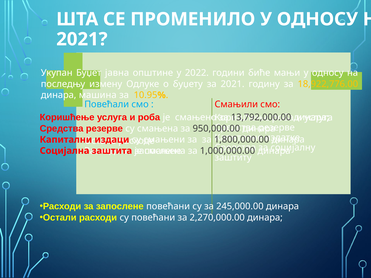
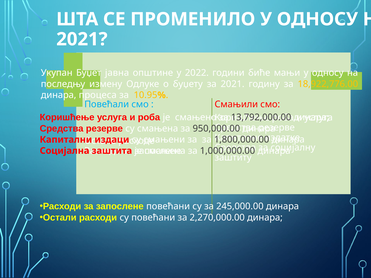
машина: машина -> процеса (98, 95)
